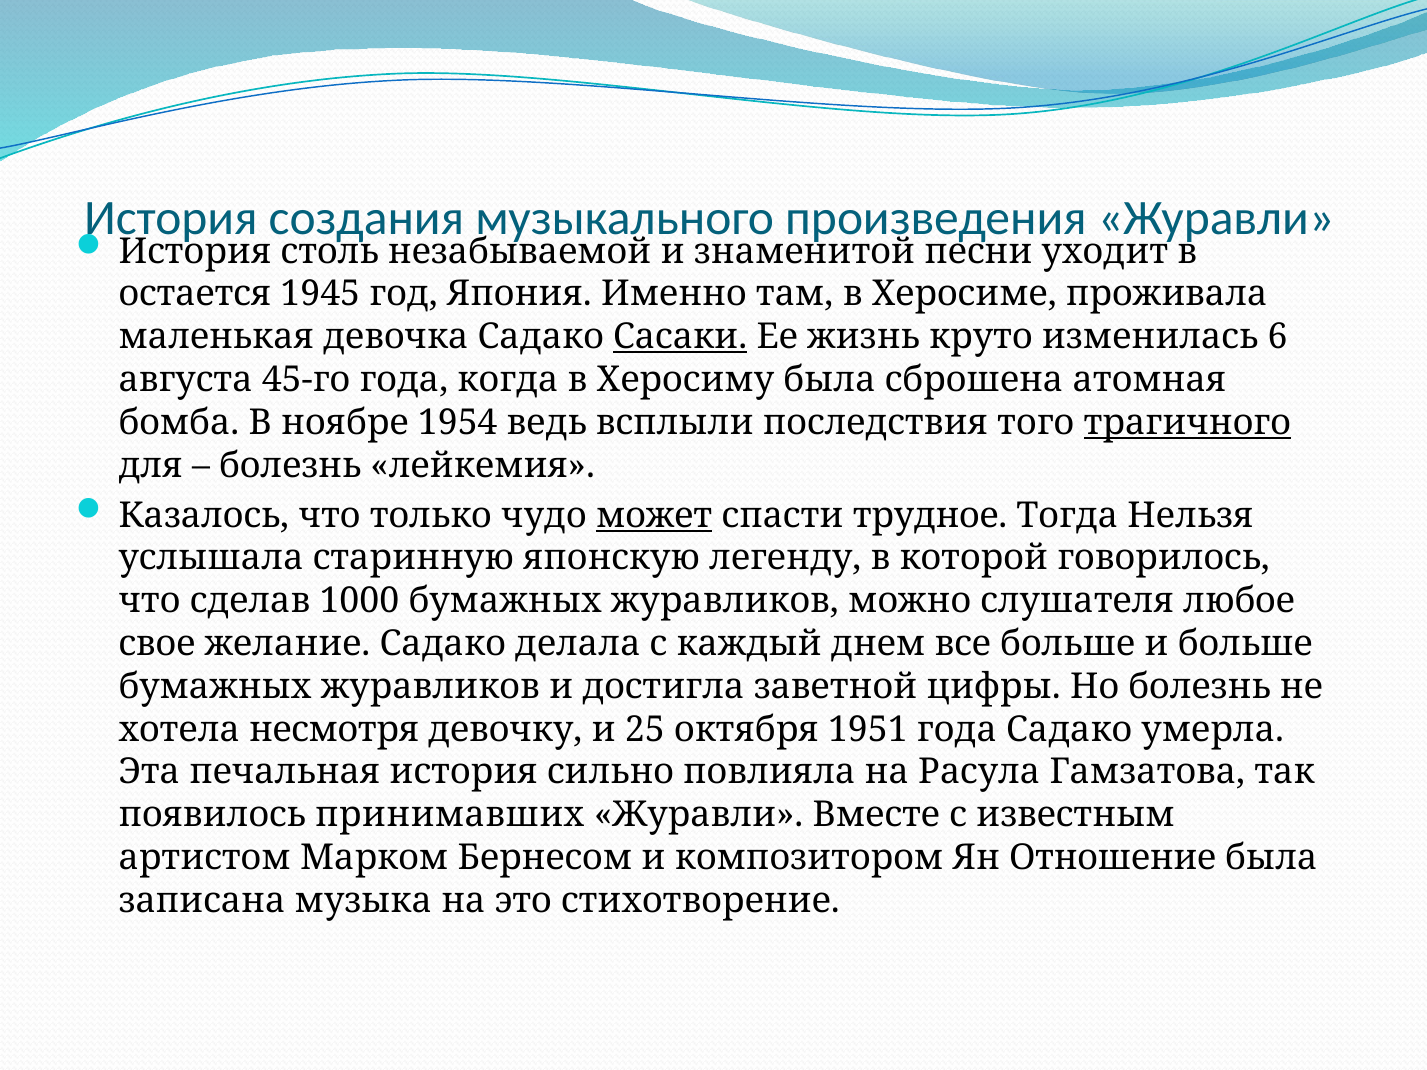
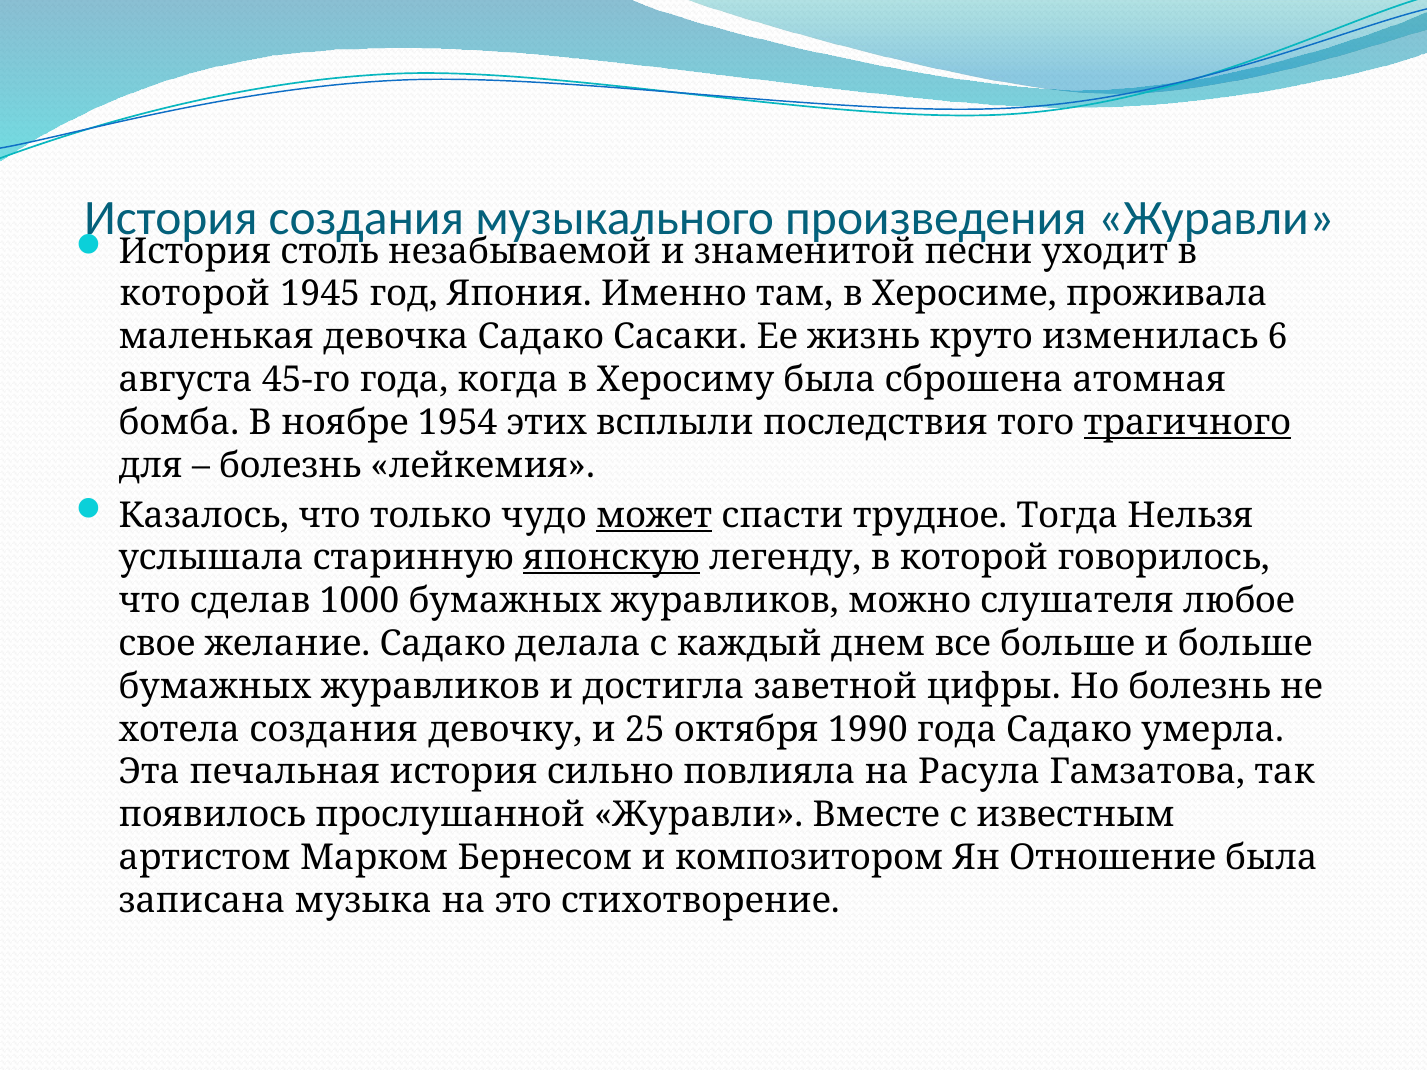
остается: остается -> которой (195, 294)
Сасаки underline: present -> none (680, 337)
ведь: ведь -> этих (547, 423)
японскую underline: none -> present (611, 558)
хотела несмотря: несмотря -> создания (334, 729)
1951: 1951 -> 1990 (868, 729)
принимавших: принимавших -> прослушанной (450, 815)
